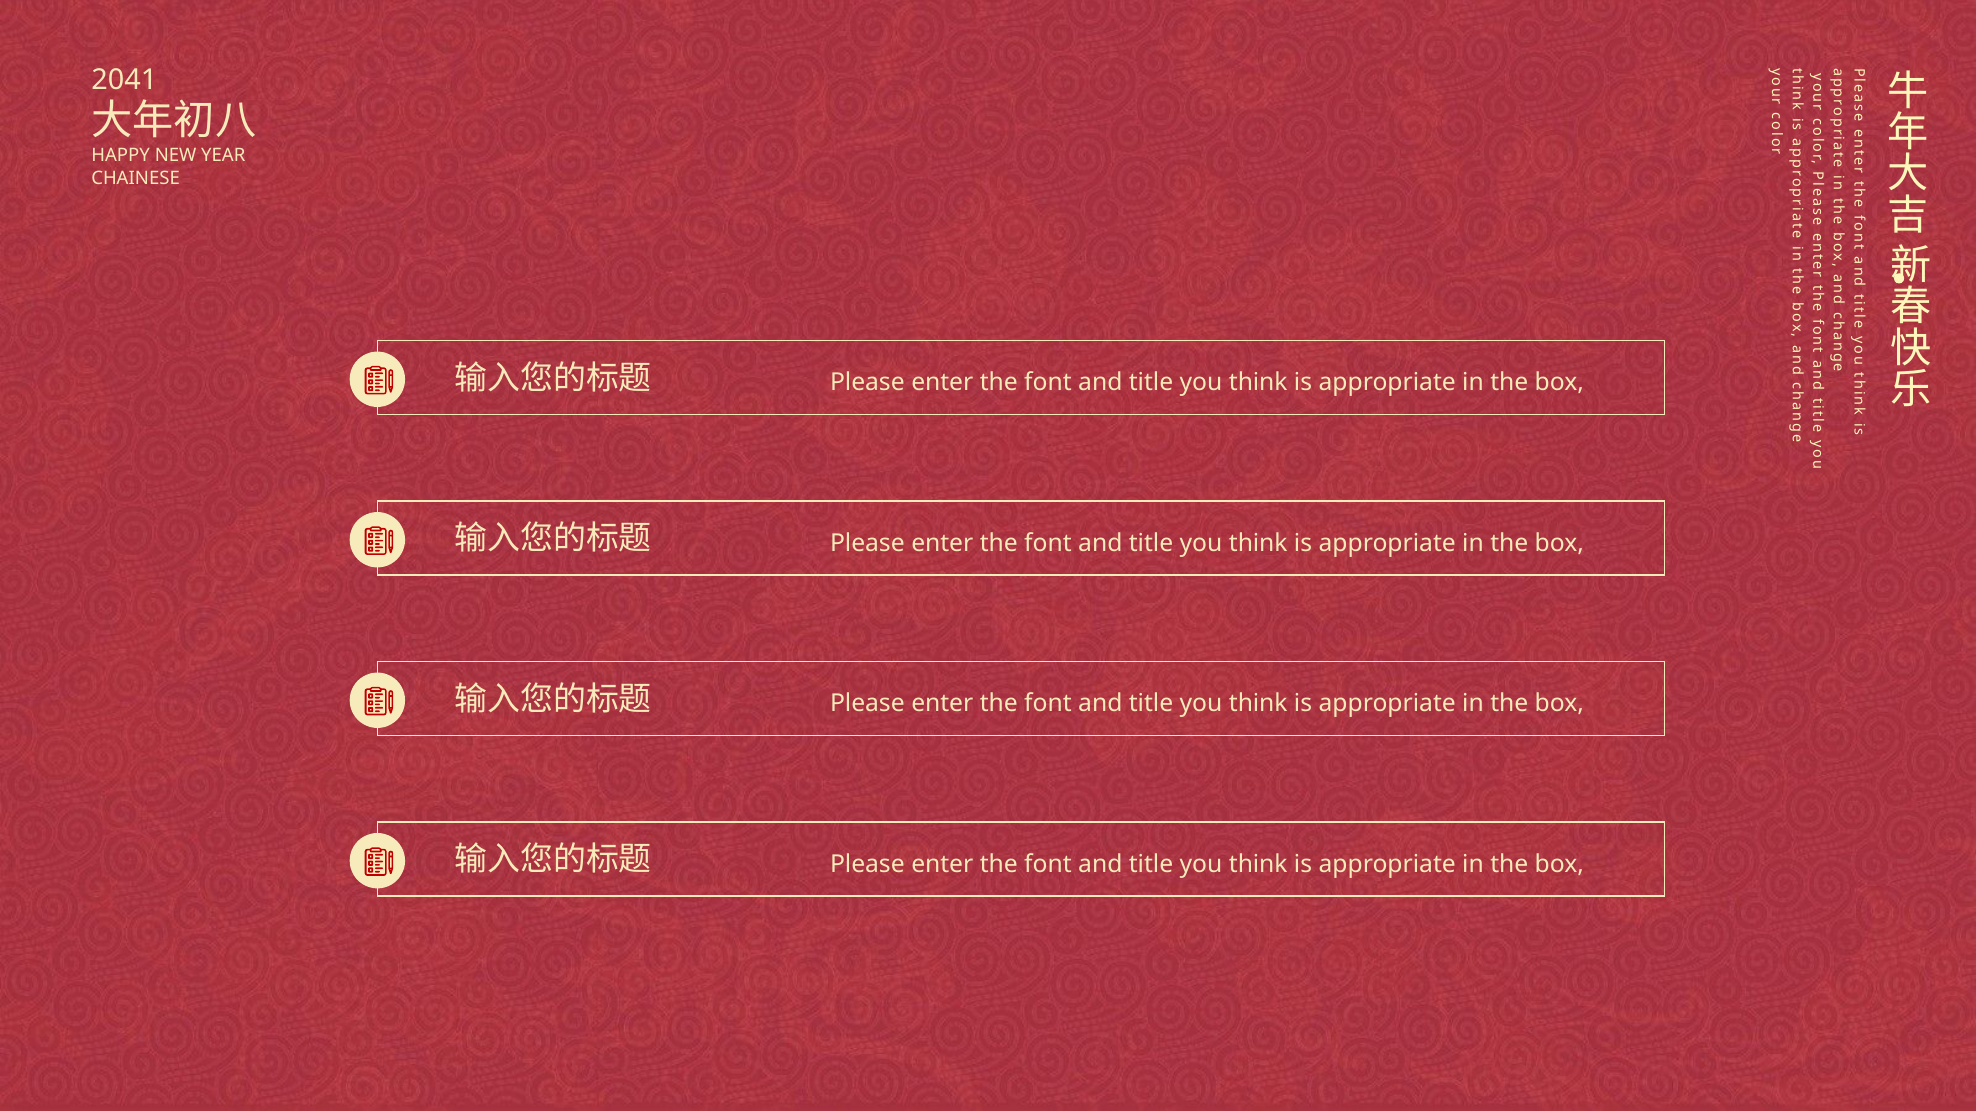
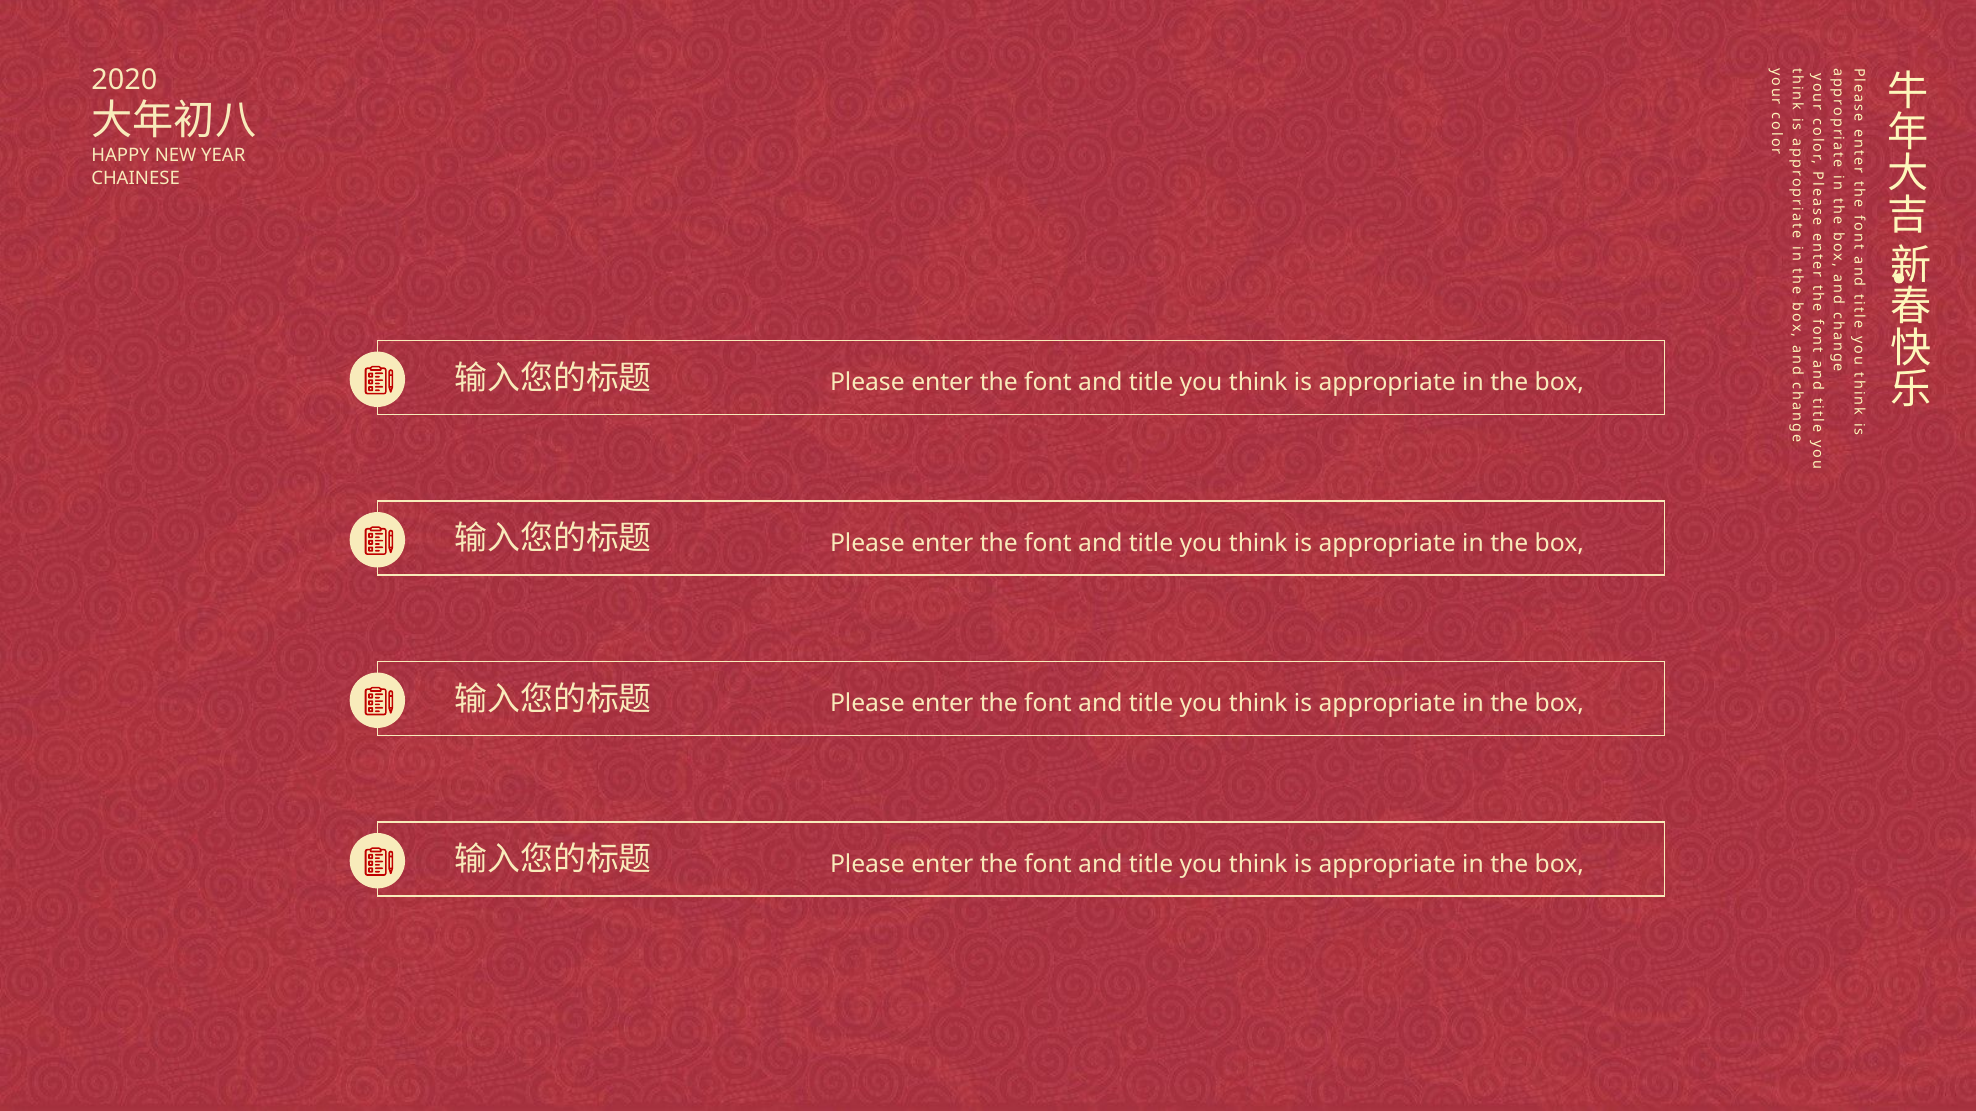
2041: 2041 -> 2020 (124, 80)
